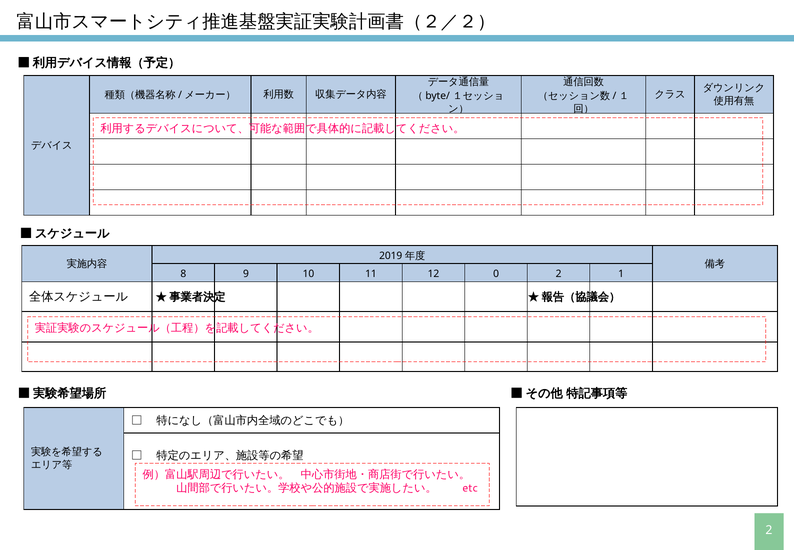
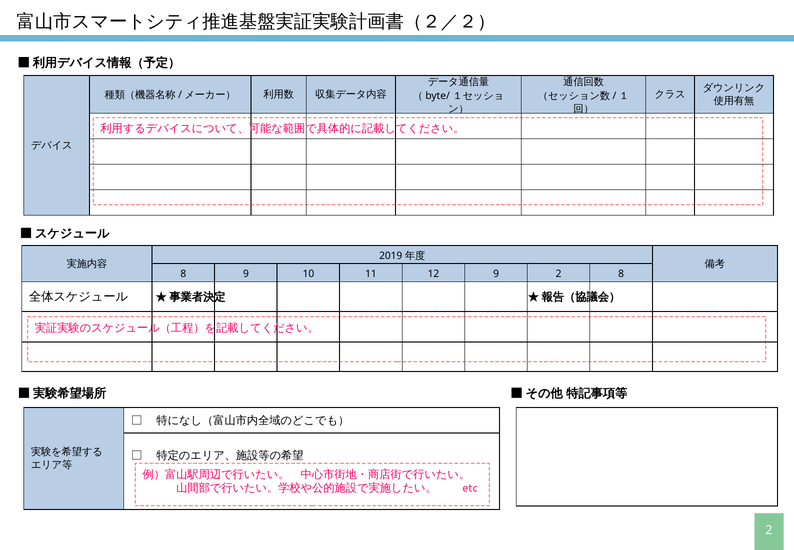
12 0: 0 -> 9 (496, 274)
2 1: 1 -> 8 (621, 274)
